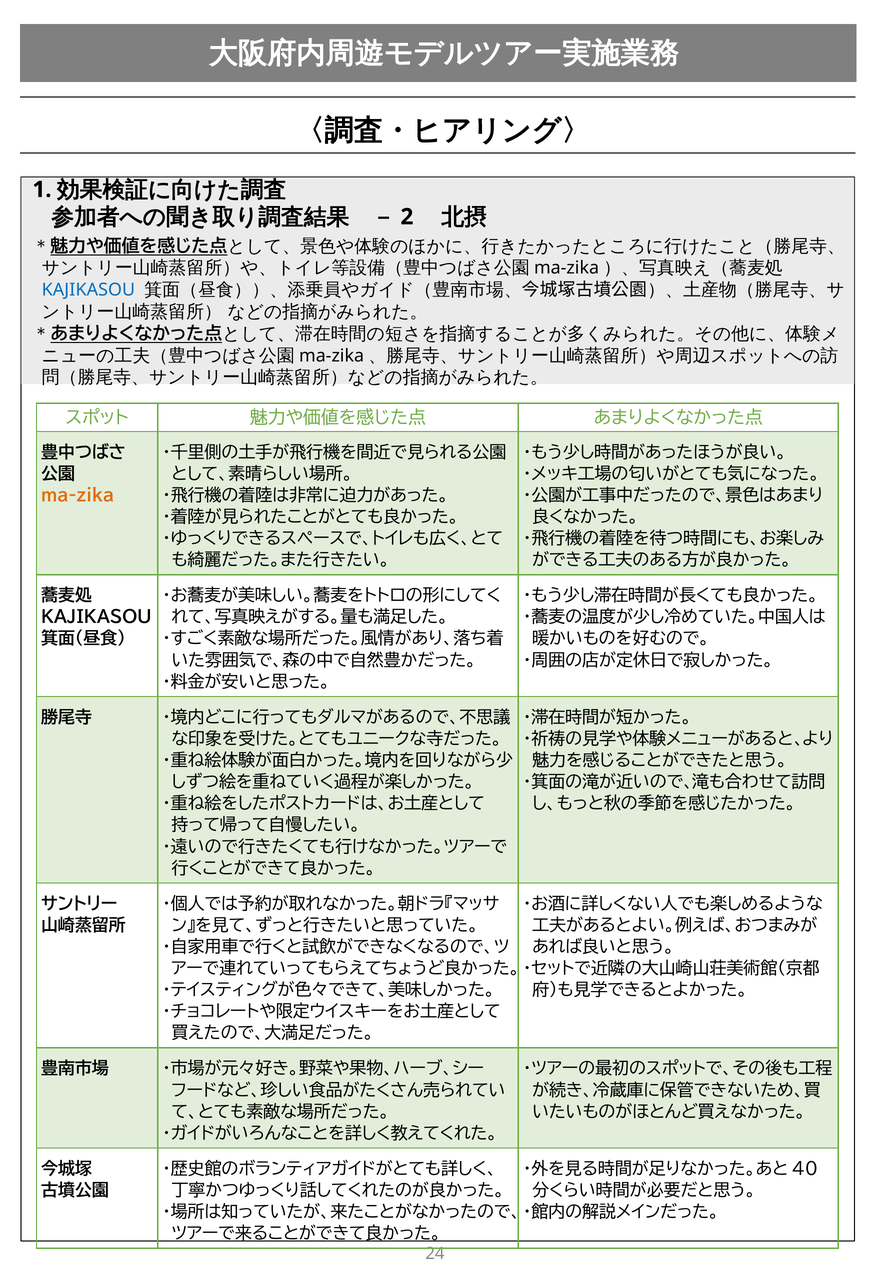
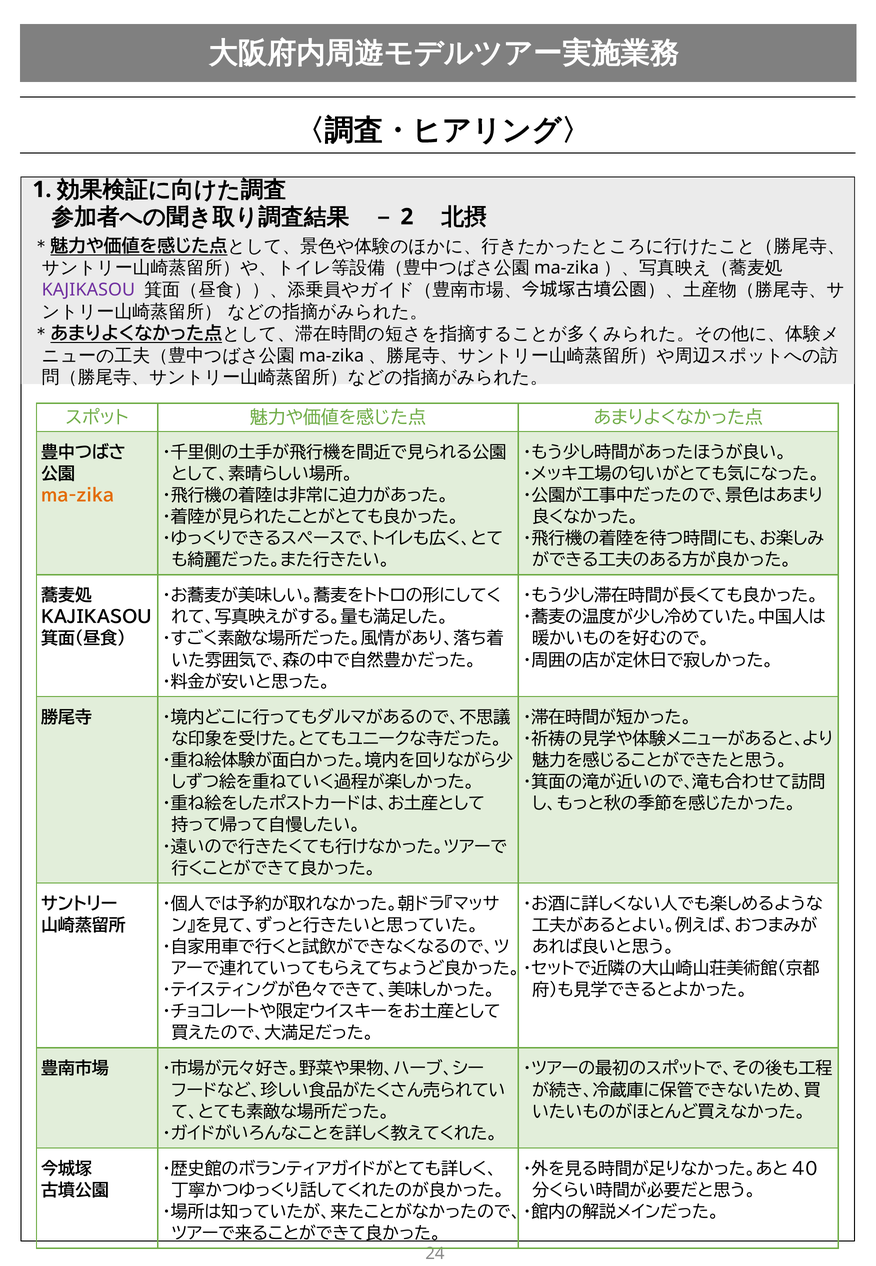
KAJIKASOU colour: blue -> purple (88, 290)
